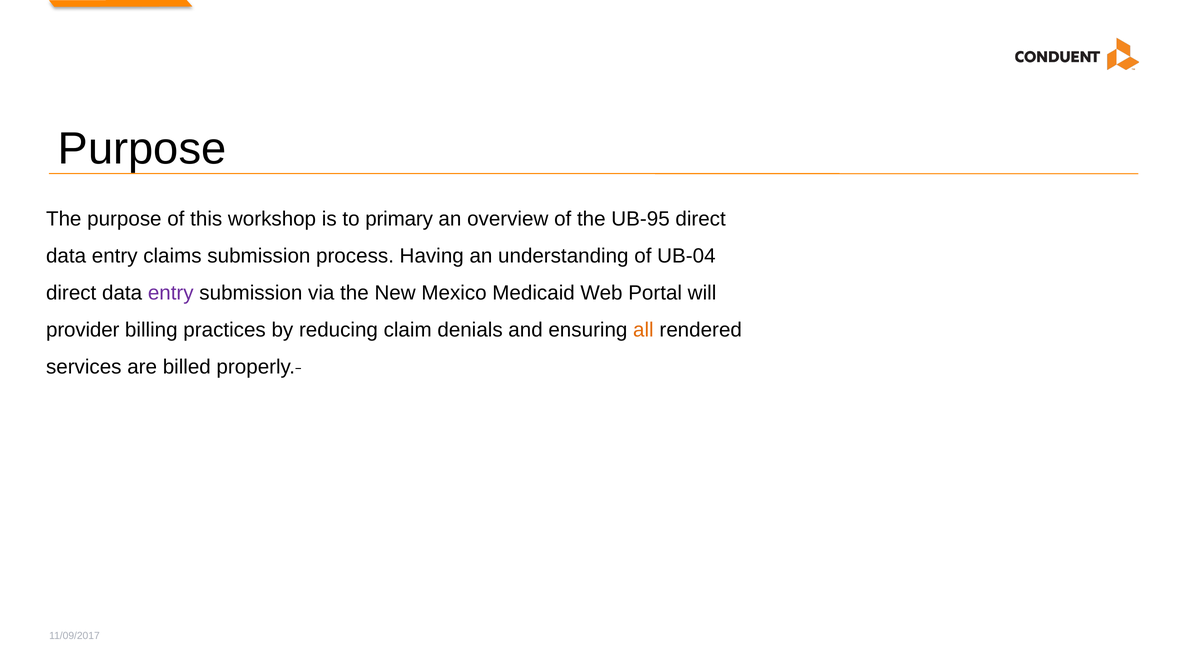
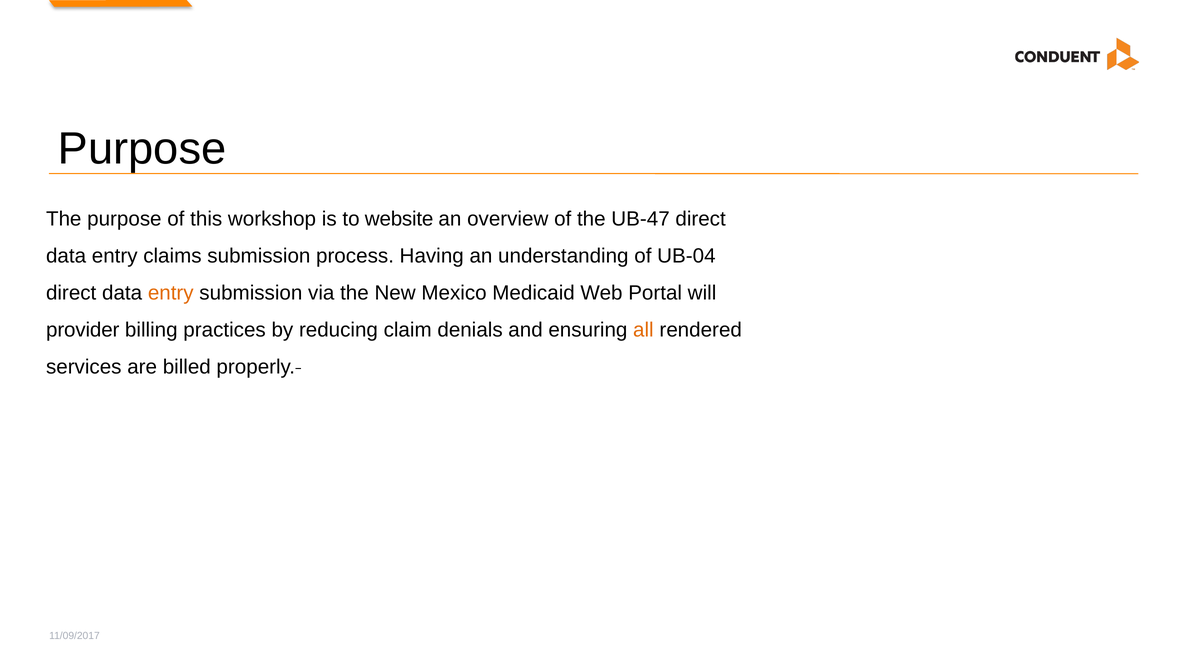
primary: primary -> website (399, 219)
UB-95: UB-95 -> UB-47 (641, 219)
entry colour: purple -> orange (171, 293)
